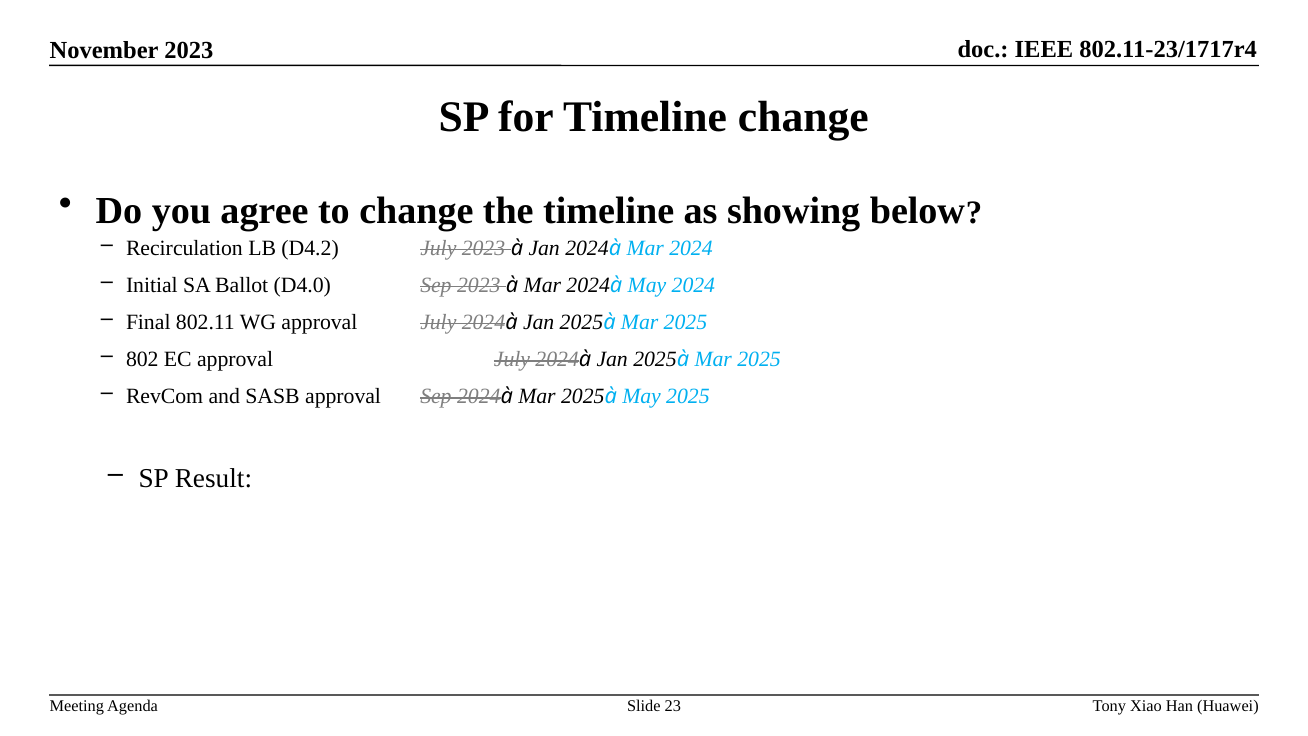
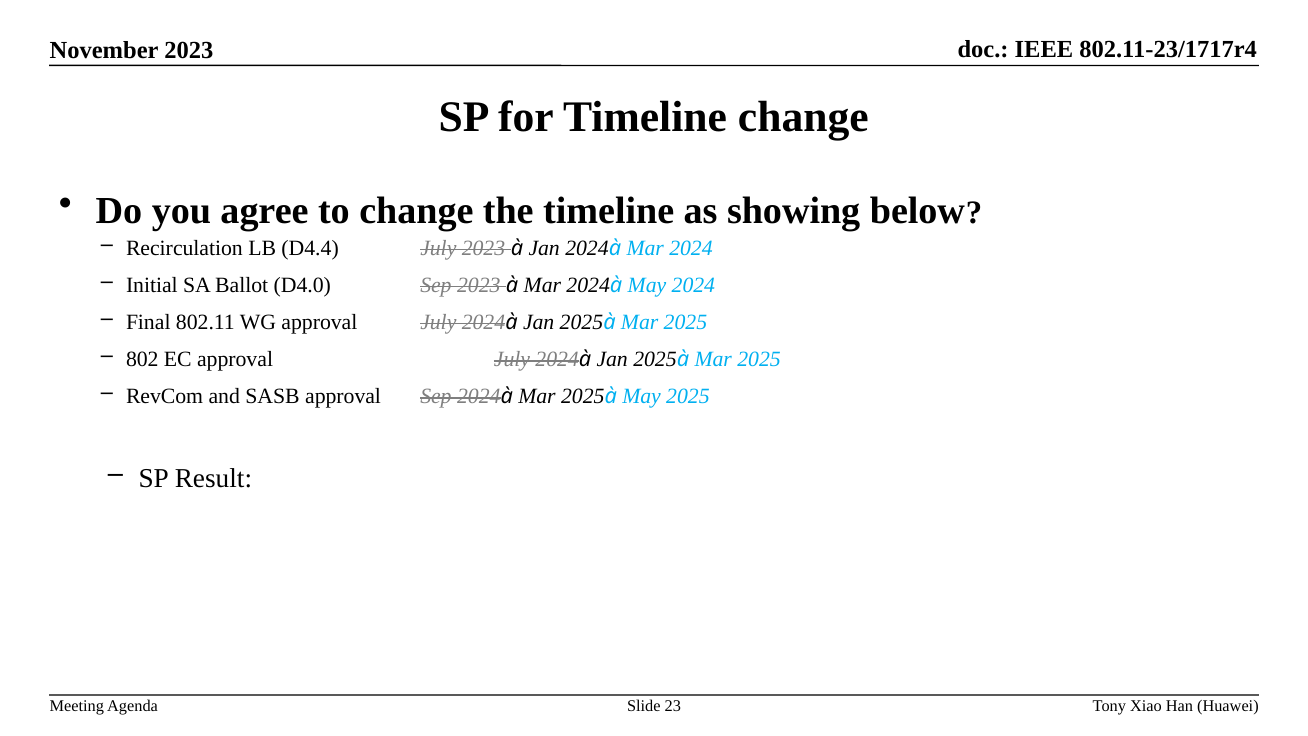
D4.2: D4.2 -> D4.4 (310, 248)
